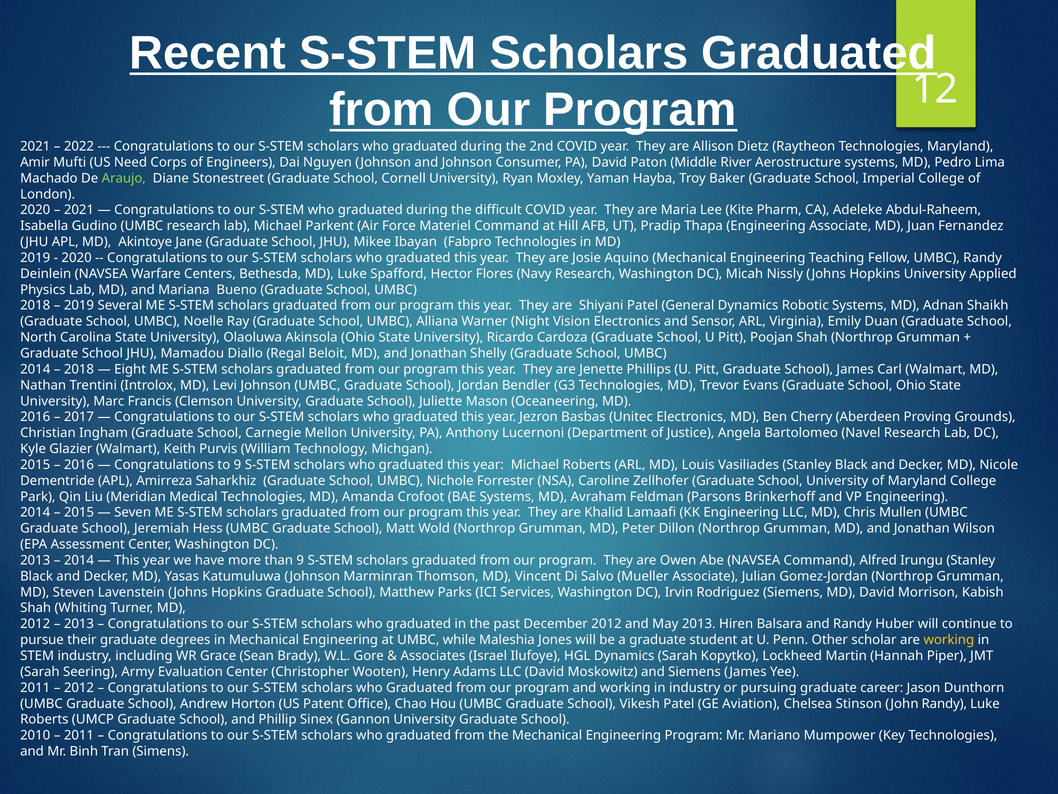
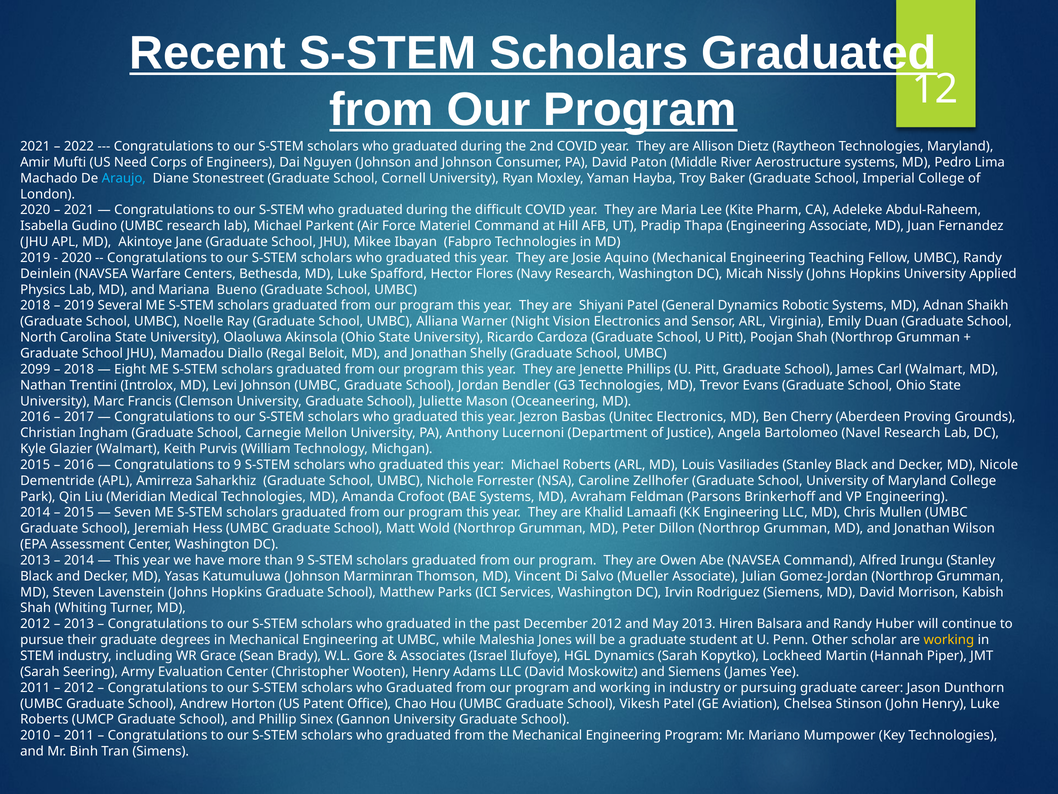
Araujo colour: light green -> light blue (124, 178)
2014: 2014 -> 2099 (35, 369)
John Randy: Randy -> Henry (944, 703)
